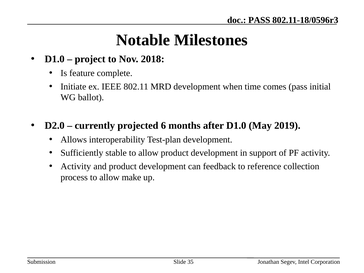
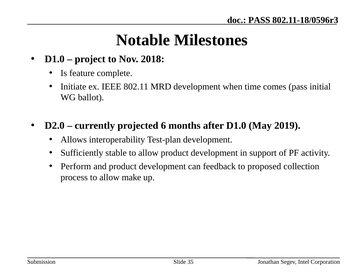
Activity: Activity -> Perform (76, 166)
reference: reference -> proposed (264, 166)
